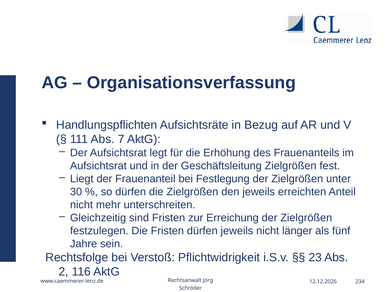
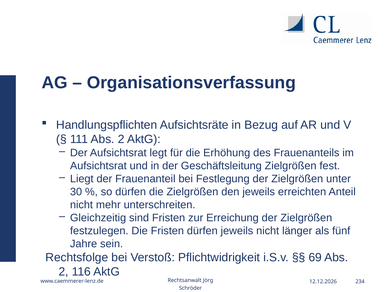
111 Abs 7: 7 -> 2 (121, 140)
23: 23 -> 69 (315, 258)
